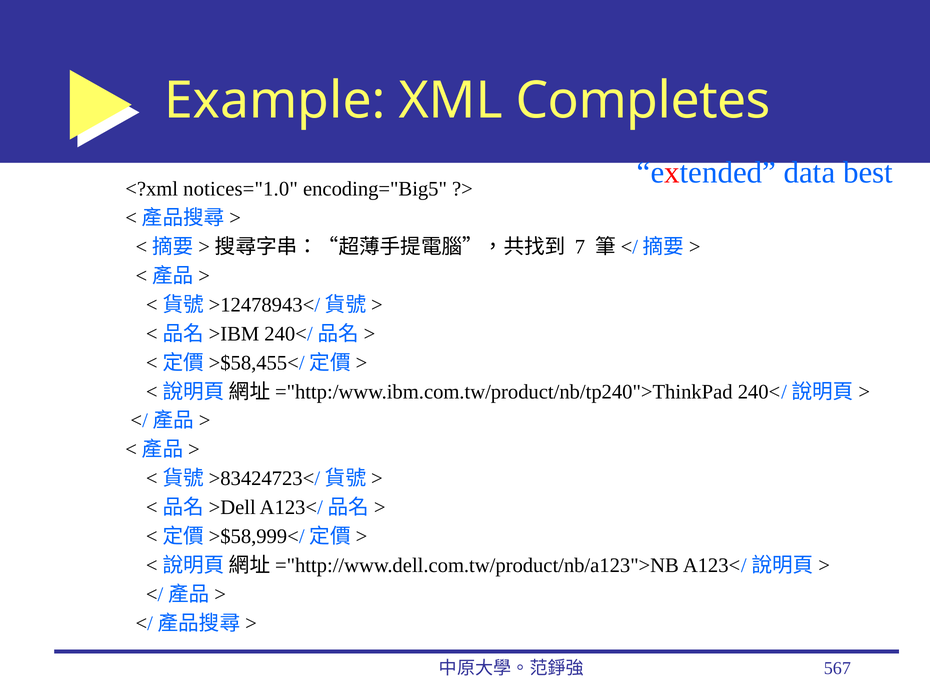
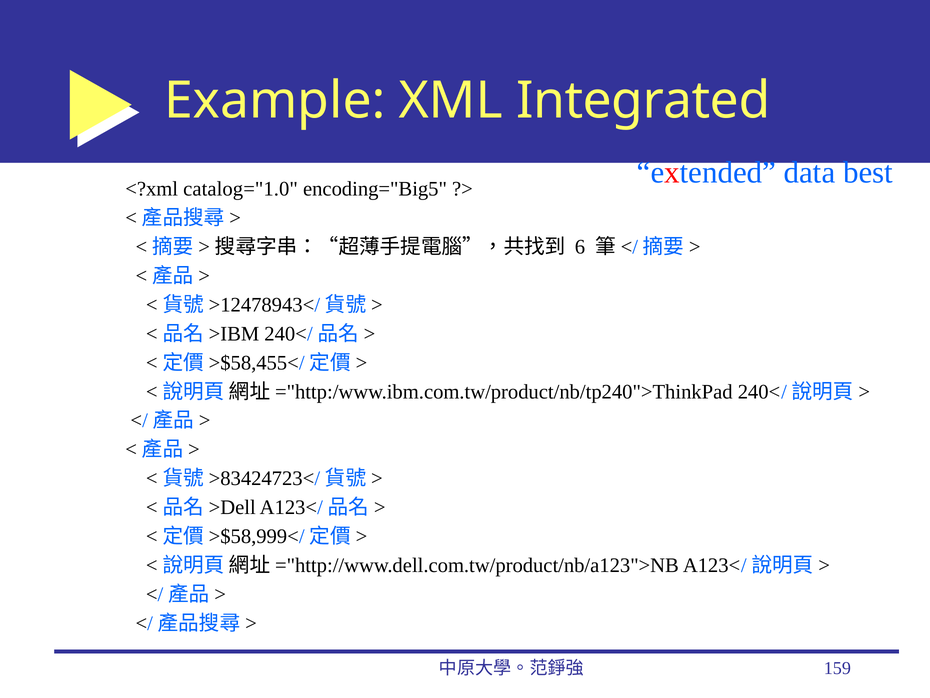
Completes: Completes -> Integrated (643, 100)
notices="1.0: notices="1.0 -> catalog="1.0 (241, 189)
7: 7 -> 6 (580, 247)
567: 567 -> 159 (837, 668)
